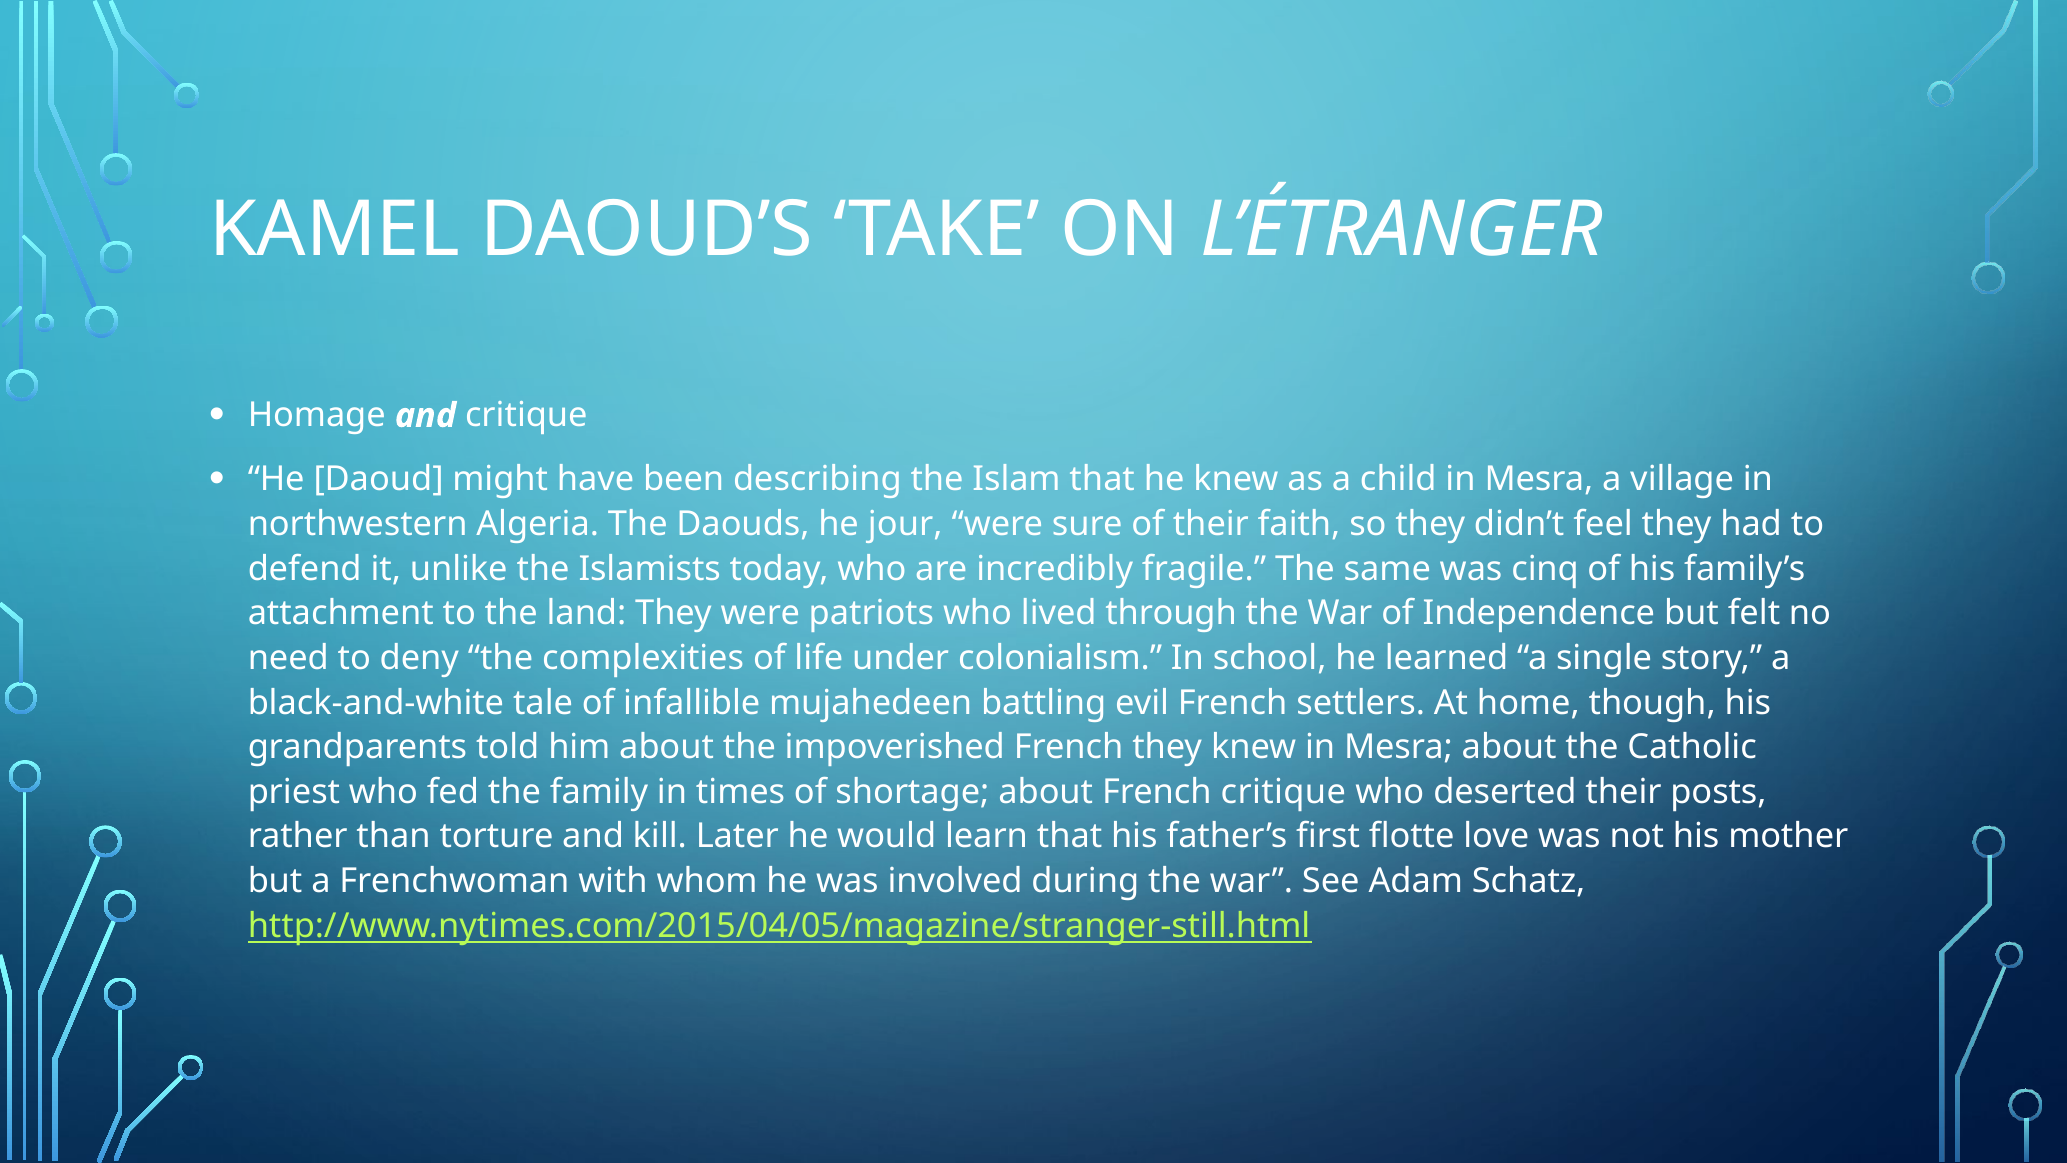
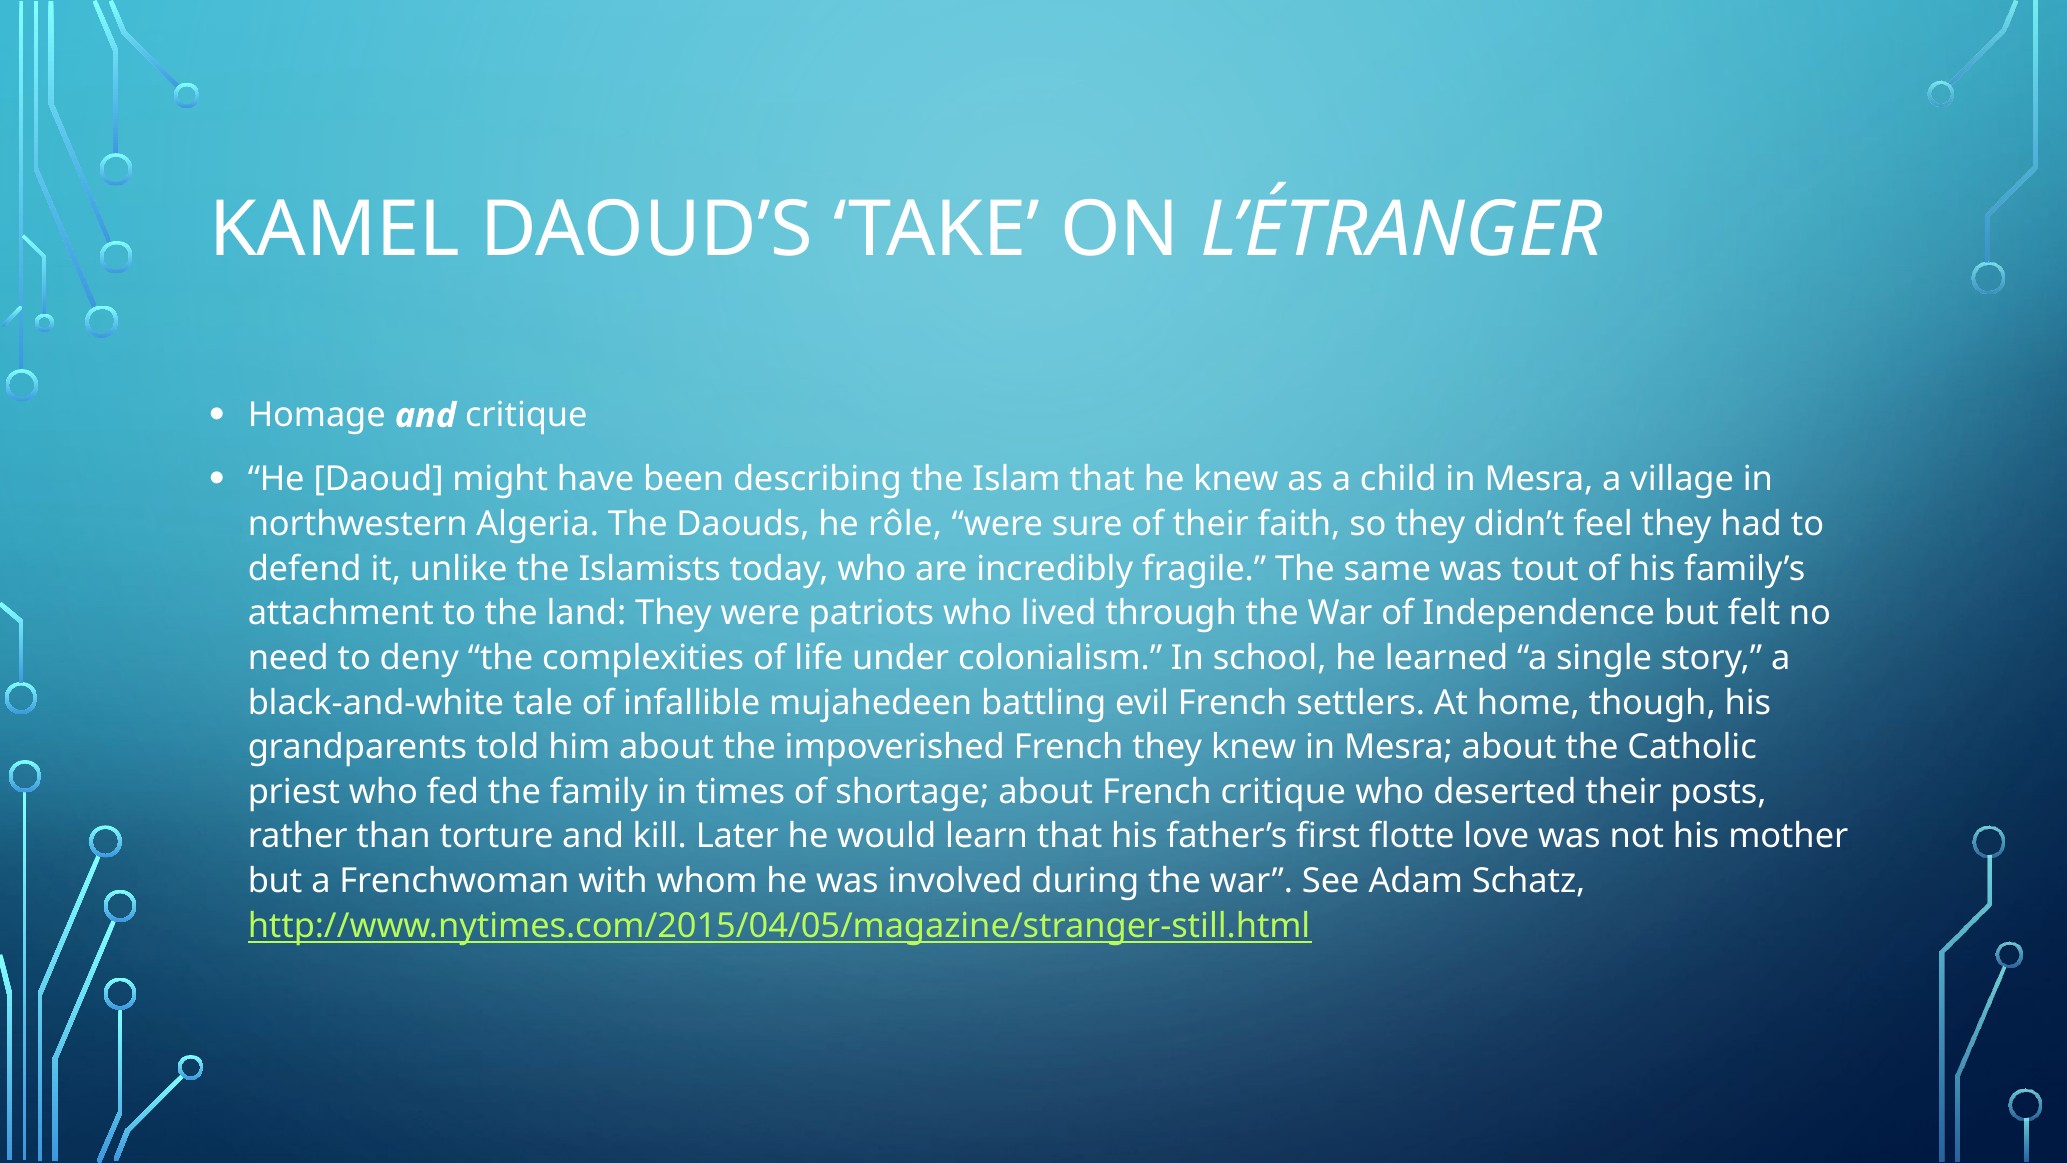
jour: jour -> rôle (905, 524)
cinq: cinq -> tout (1545, 569)
